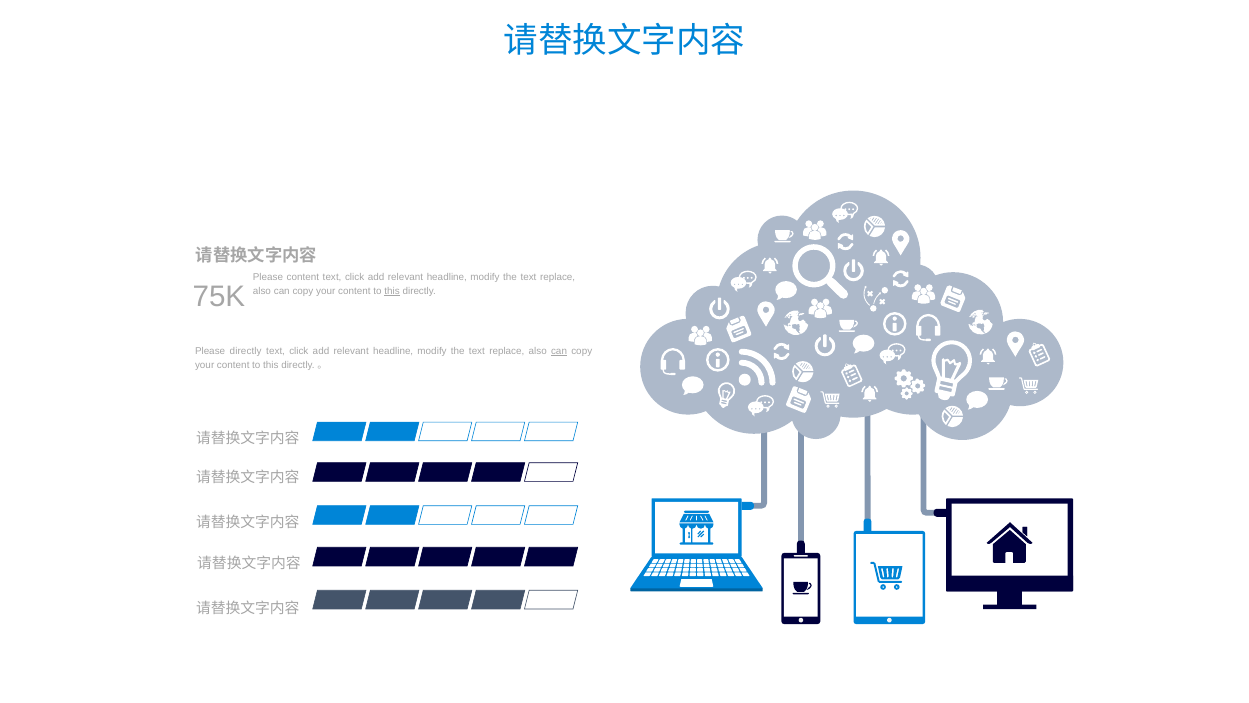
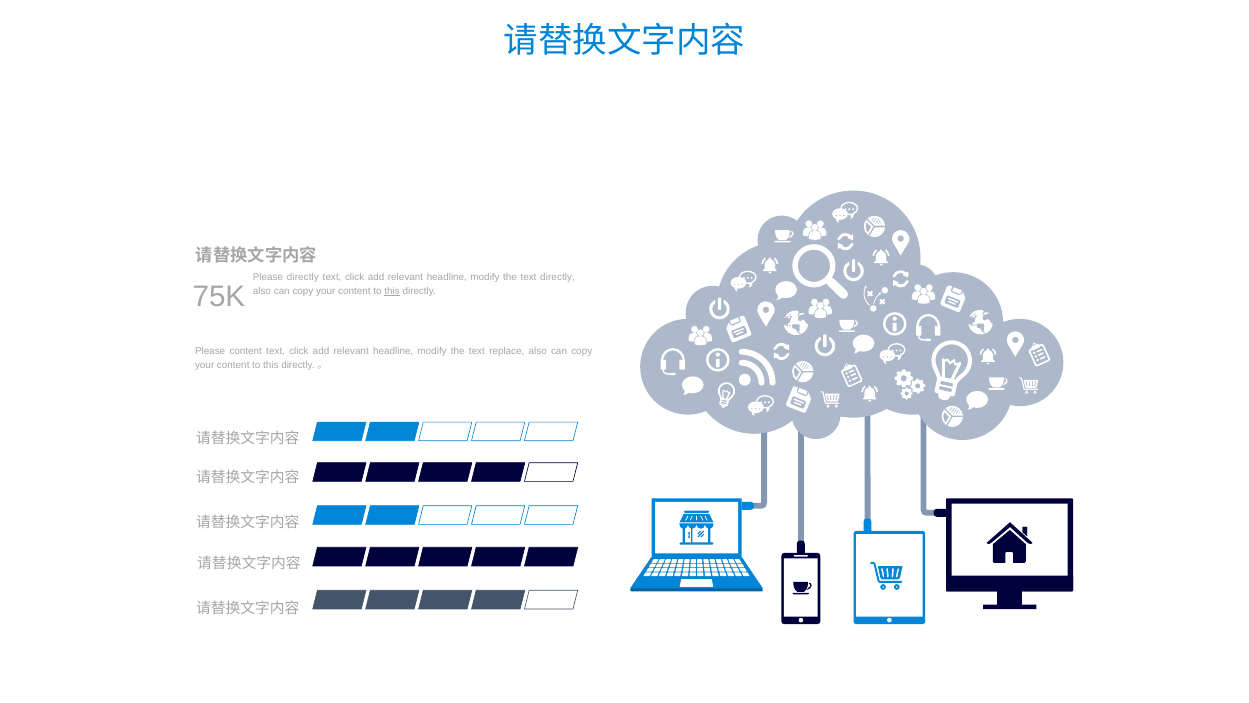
Please content: content -> directly (303, 277)
replace: replace -> directly (558, 277)
Please directly: directly -> content (246, 351)
can underline: present -> none (559, 351)
